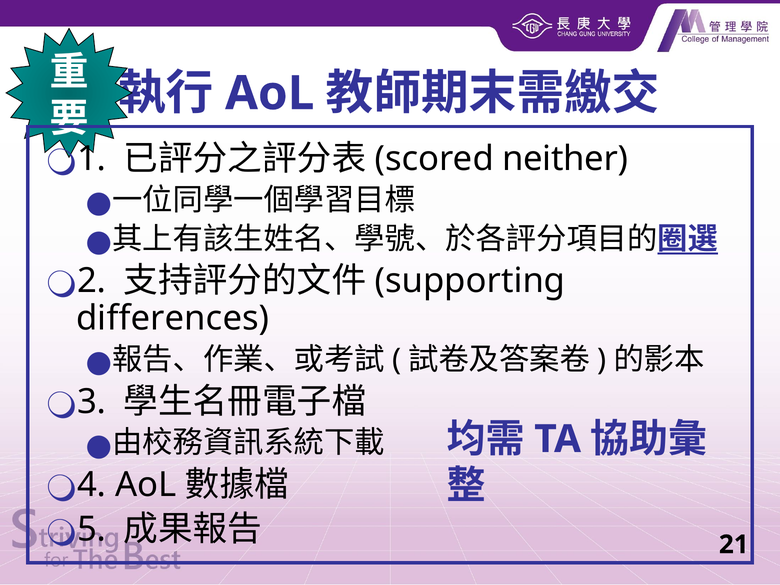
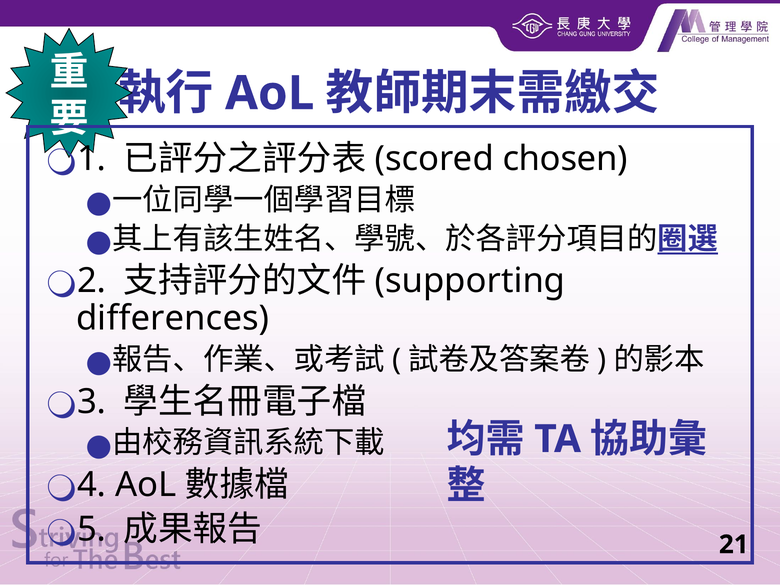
neither: neither -> chosen (565, 159)
